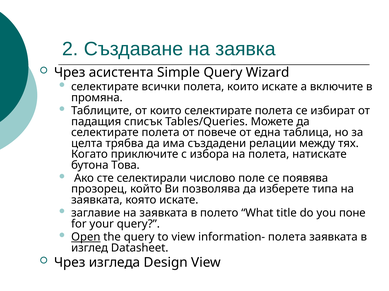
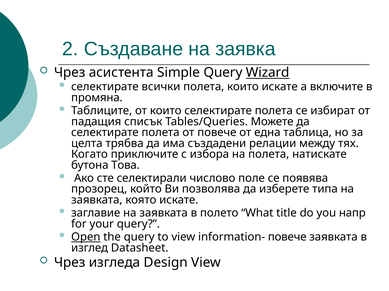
Wizard underline: none -> present (268, 73)
поне: поне -> напр (352, 214)
information- полета: полета -> повече (287, 238)
